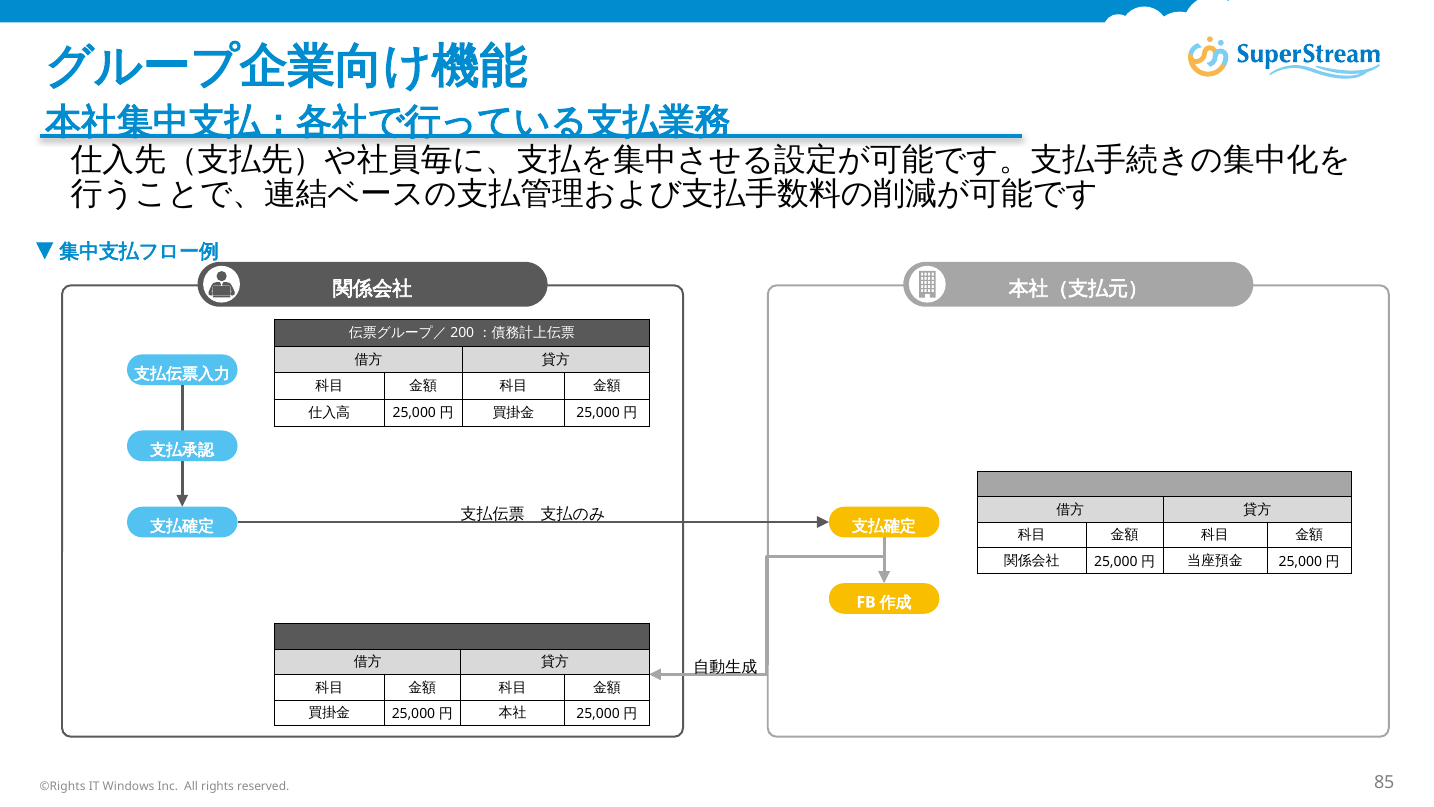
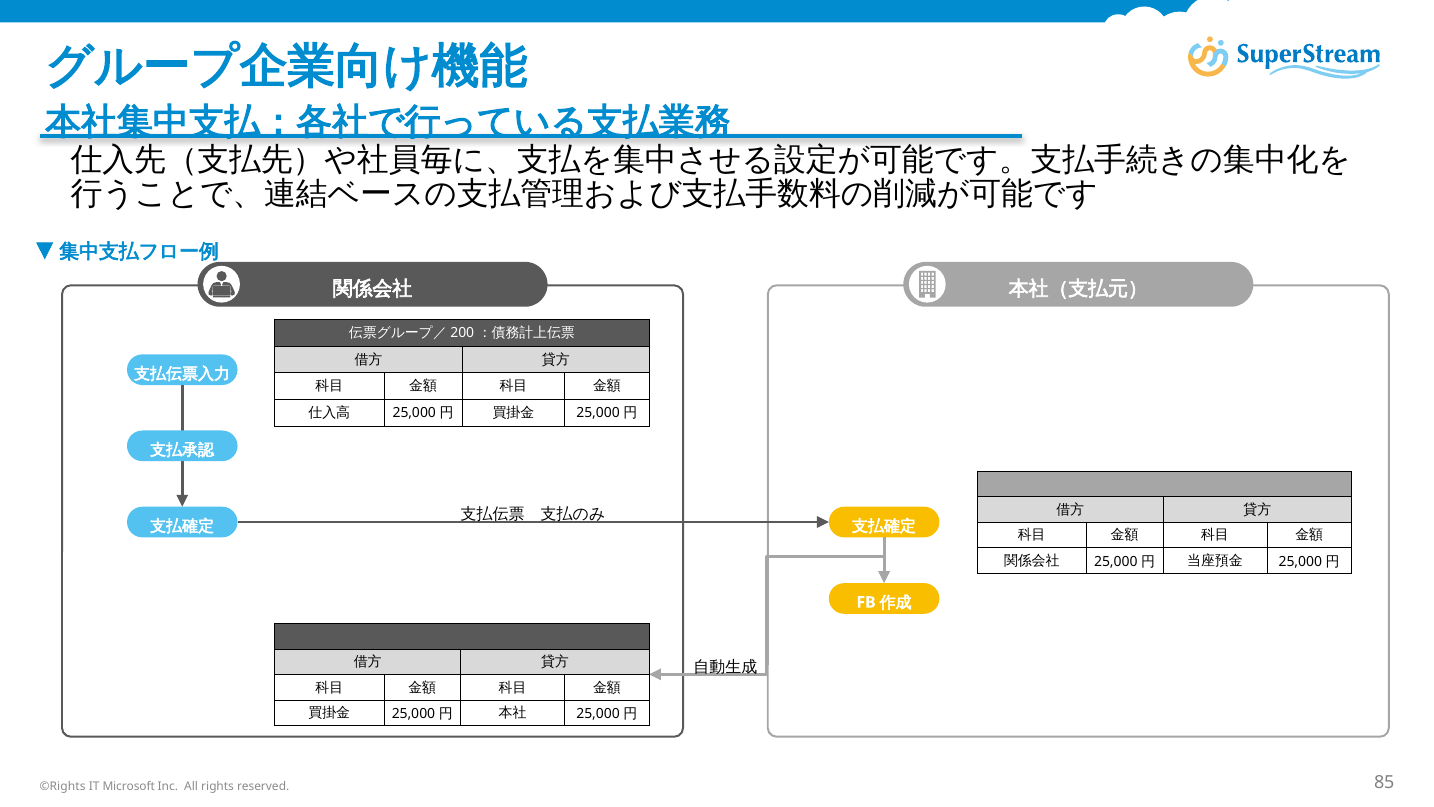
Windows: Windows -> Microsoft (129, 786)
